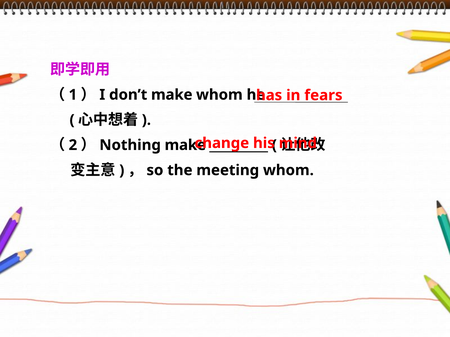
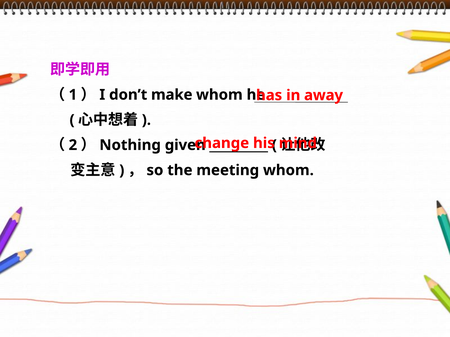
fears: fears -> away (324, 95)
make: make -> given (185, 145)
